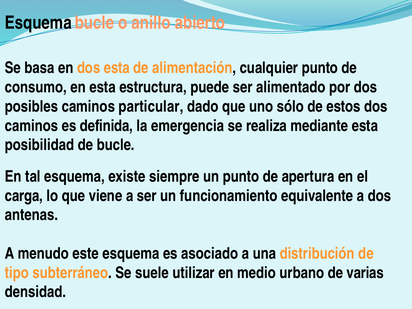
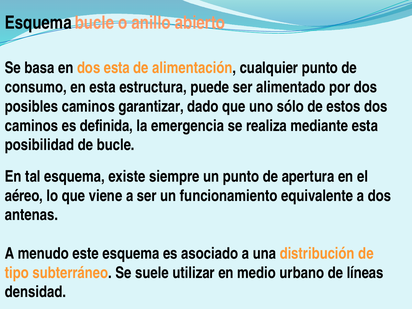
particular: particular -> garantizar (151, 106)
carga: carga -> aéreo (24, 196)
varias: varias -> líneas (365, 273)
